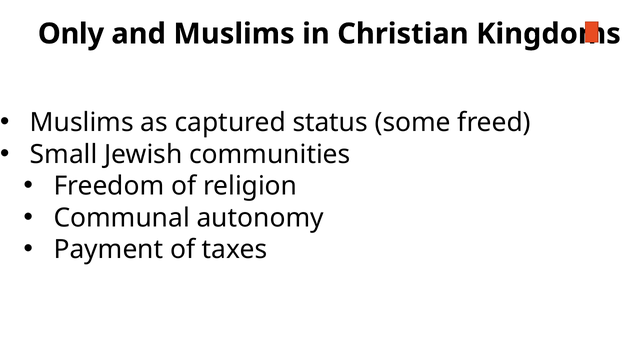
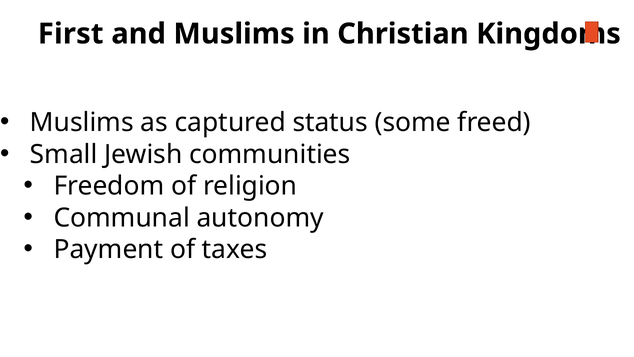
Only: Only -> First (71, 34)
